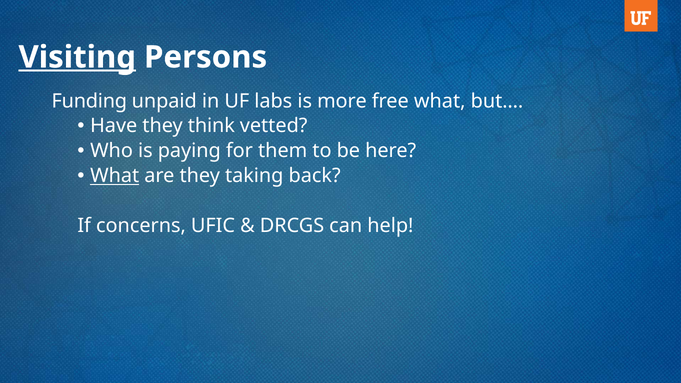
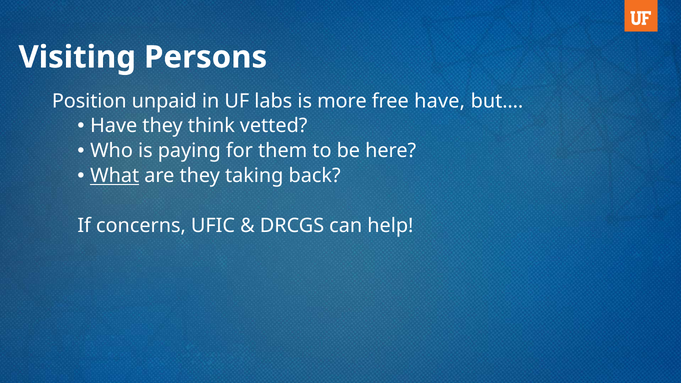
Visiting underline: present -> none (77, 57)
Funding: Funding -> Position (89, 101)
free what: what -> have (440, 101)
